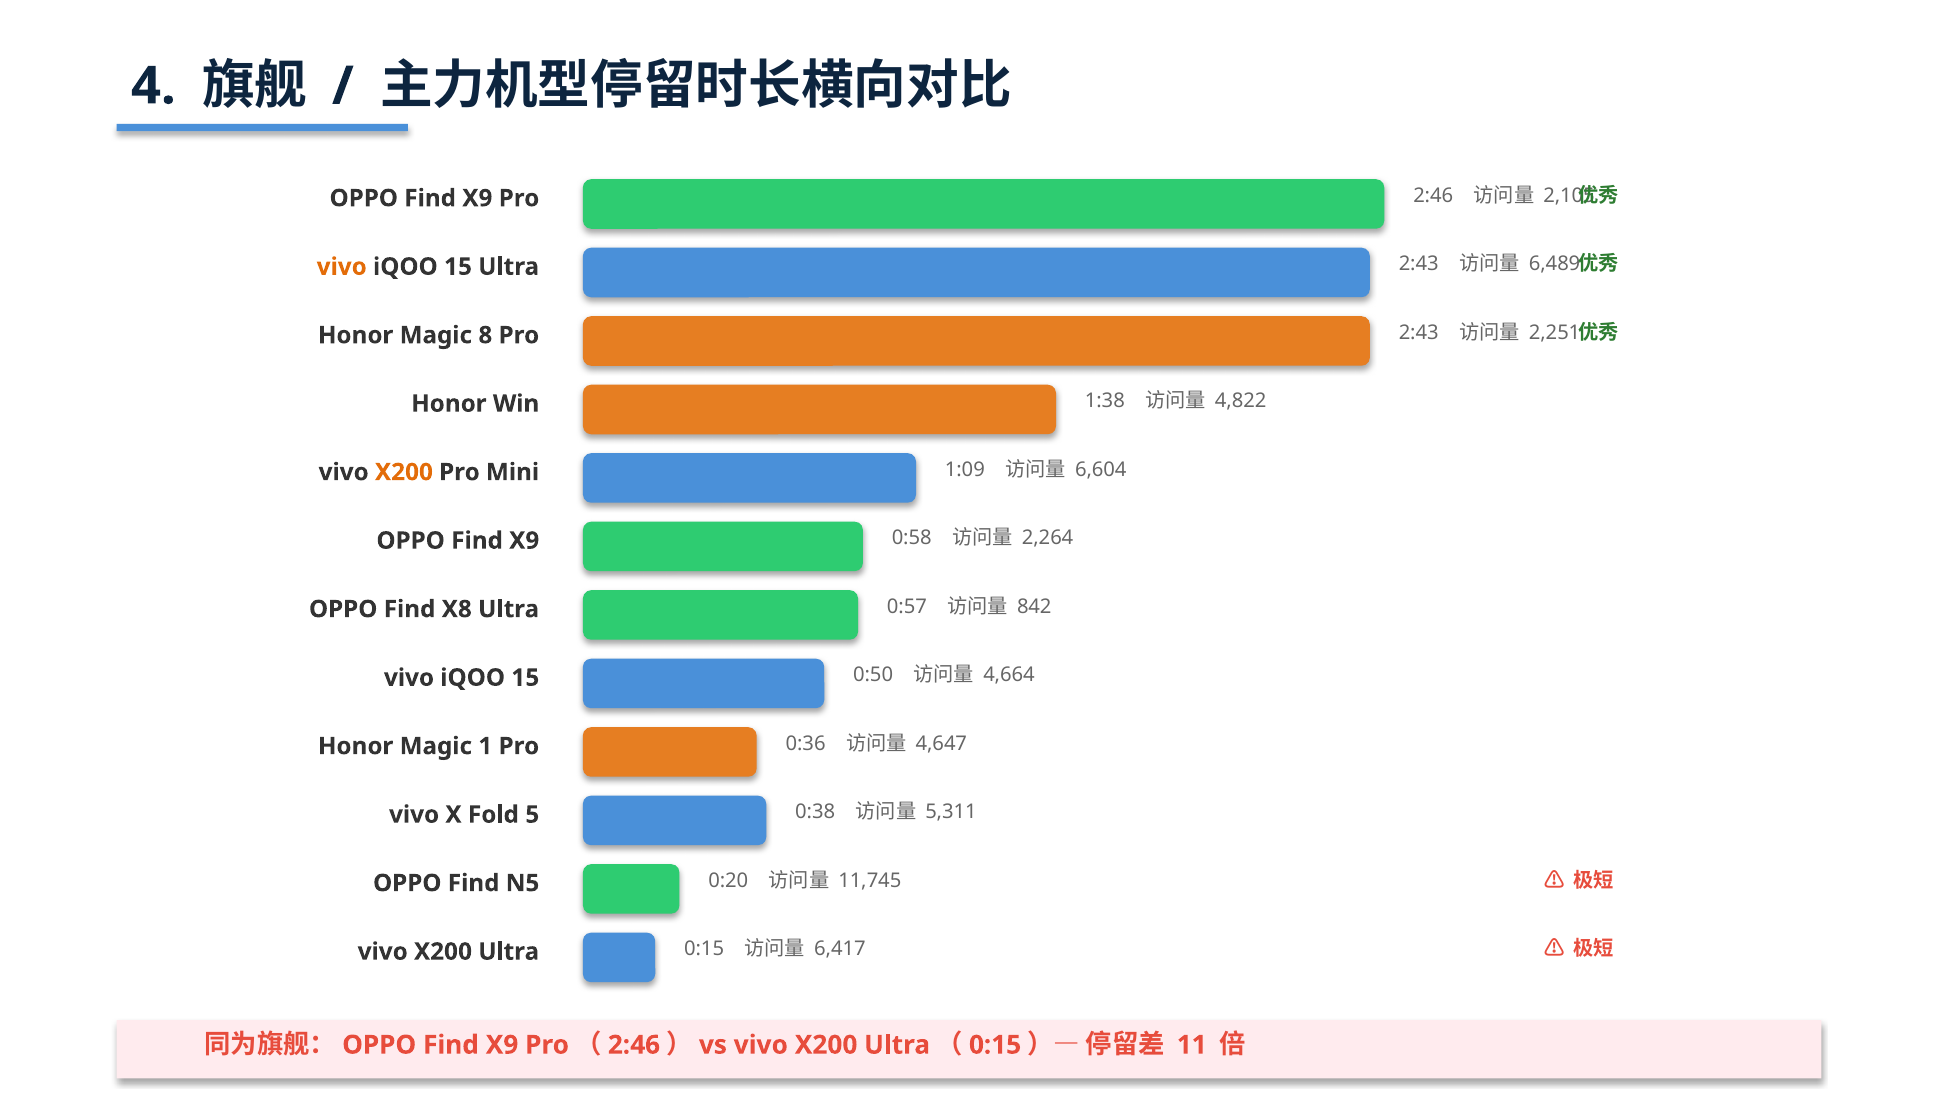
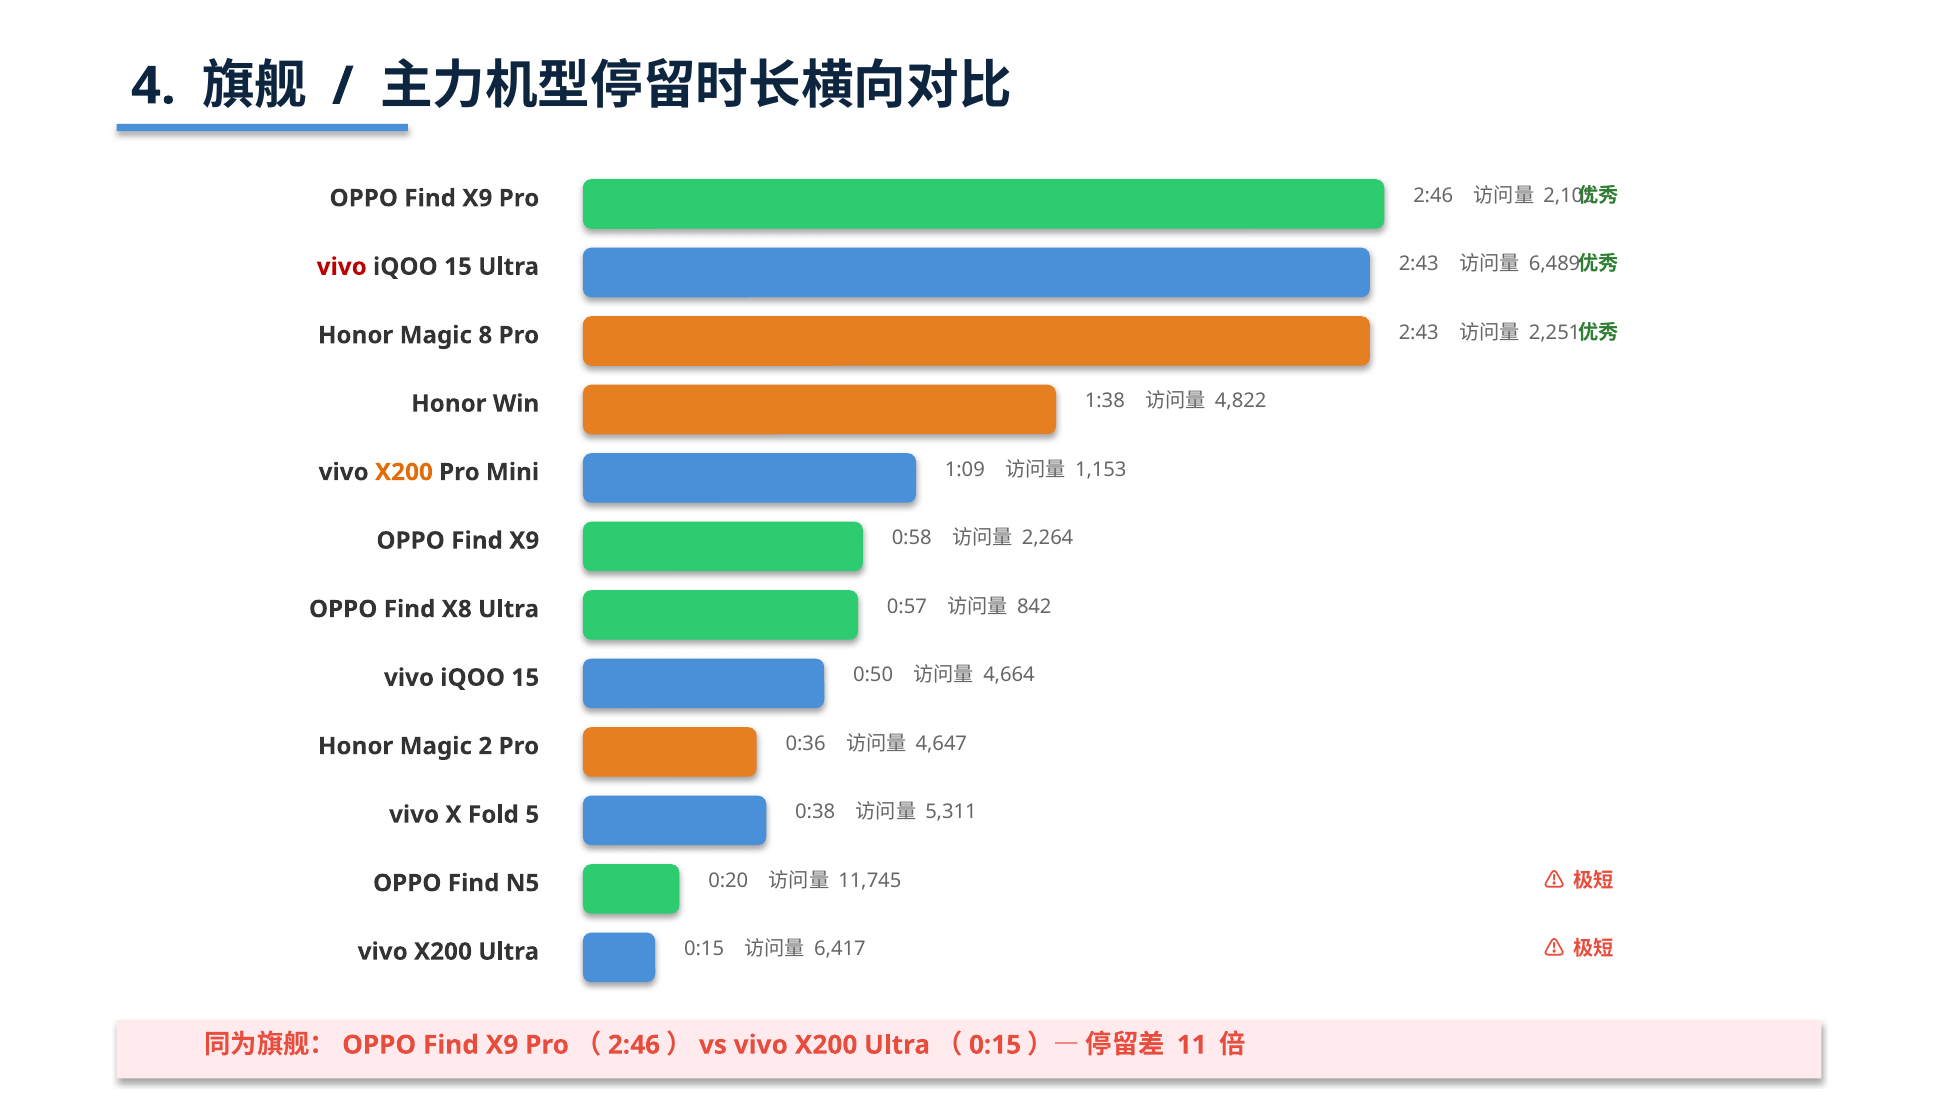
vivo colour: orange -> red (342, 267)
6,604: 6,604 -> 1,153 (1101, 470)
1: 1 -> 2 (485, 746)
